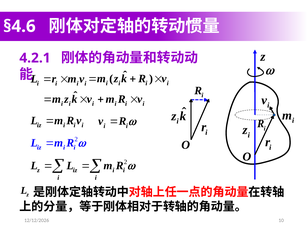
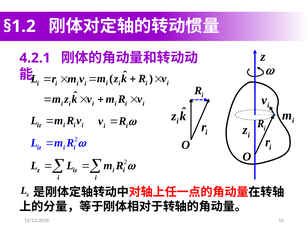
§4.6: §4.6 -> §1.2 (19, 26)
